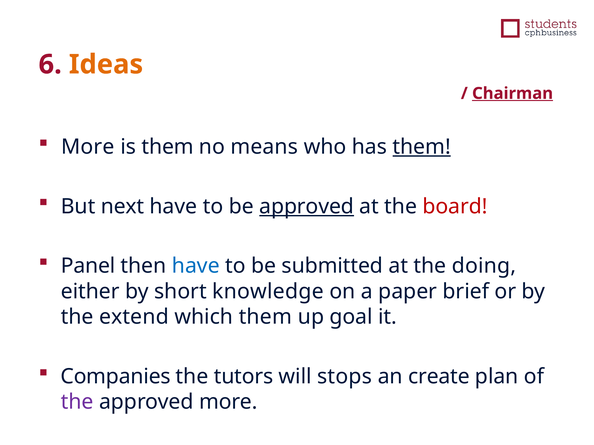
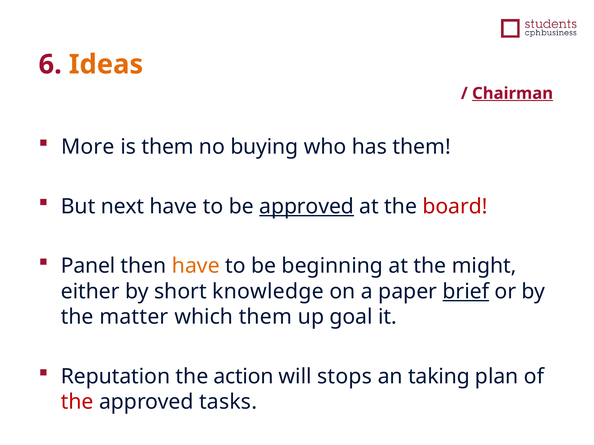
means: means -> buying (264, 147)
them underline: present -> none (422, 147)
have colour: blue -> orange (196, 266)
submitted: submitted -> beginning (332, 266)
doing: doing -> might (484, 266)
brief underline: none -> present (466, 292)
extend: extend -> matter (134, 317)
Companies: Companies -> Reputation (116, 377)
tutors: tutors -> action (244, 377)
create: create -> taking (439, 377)
the colour: purple -> red (77, 402)
approved more: more -> tasks (228, 402)
